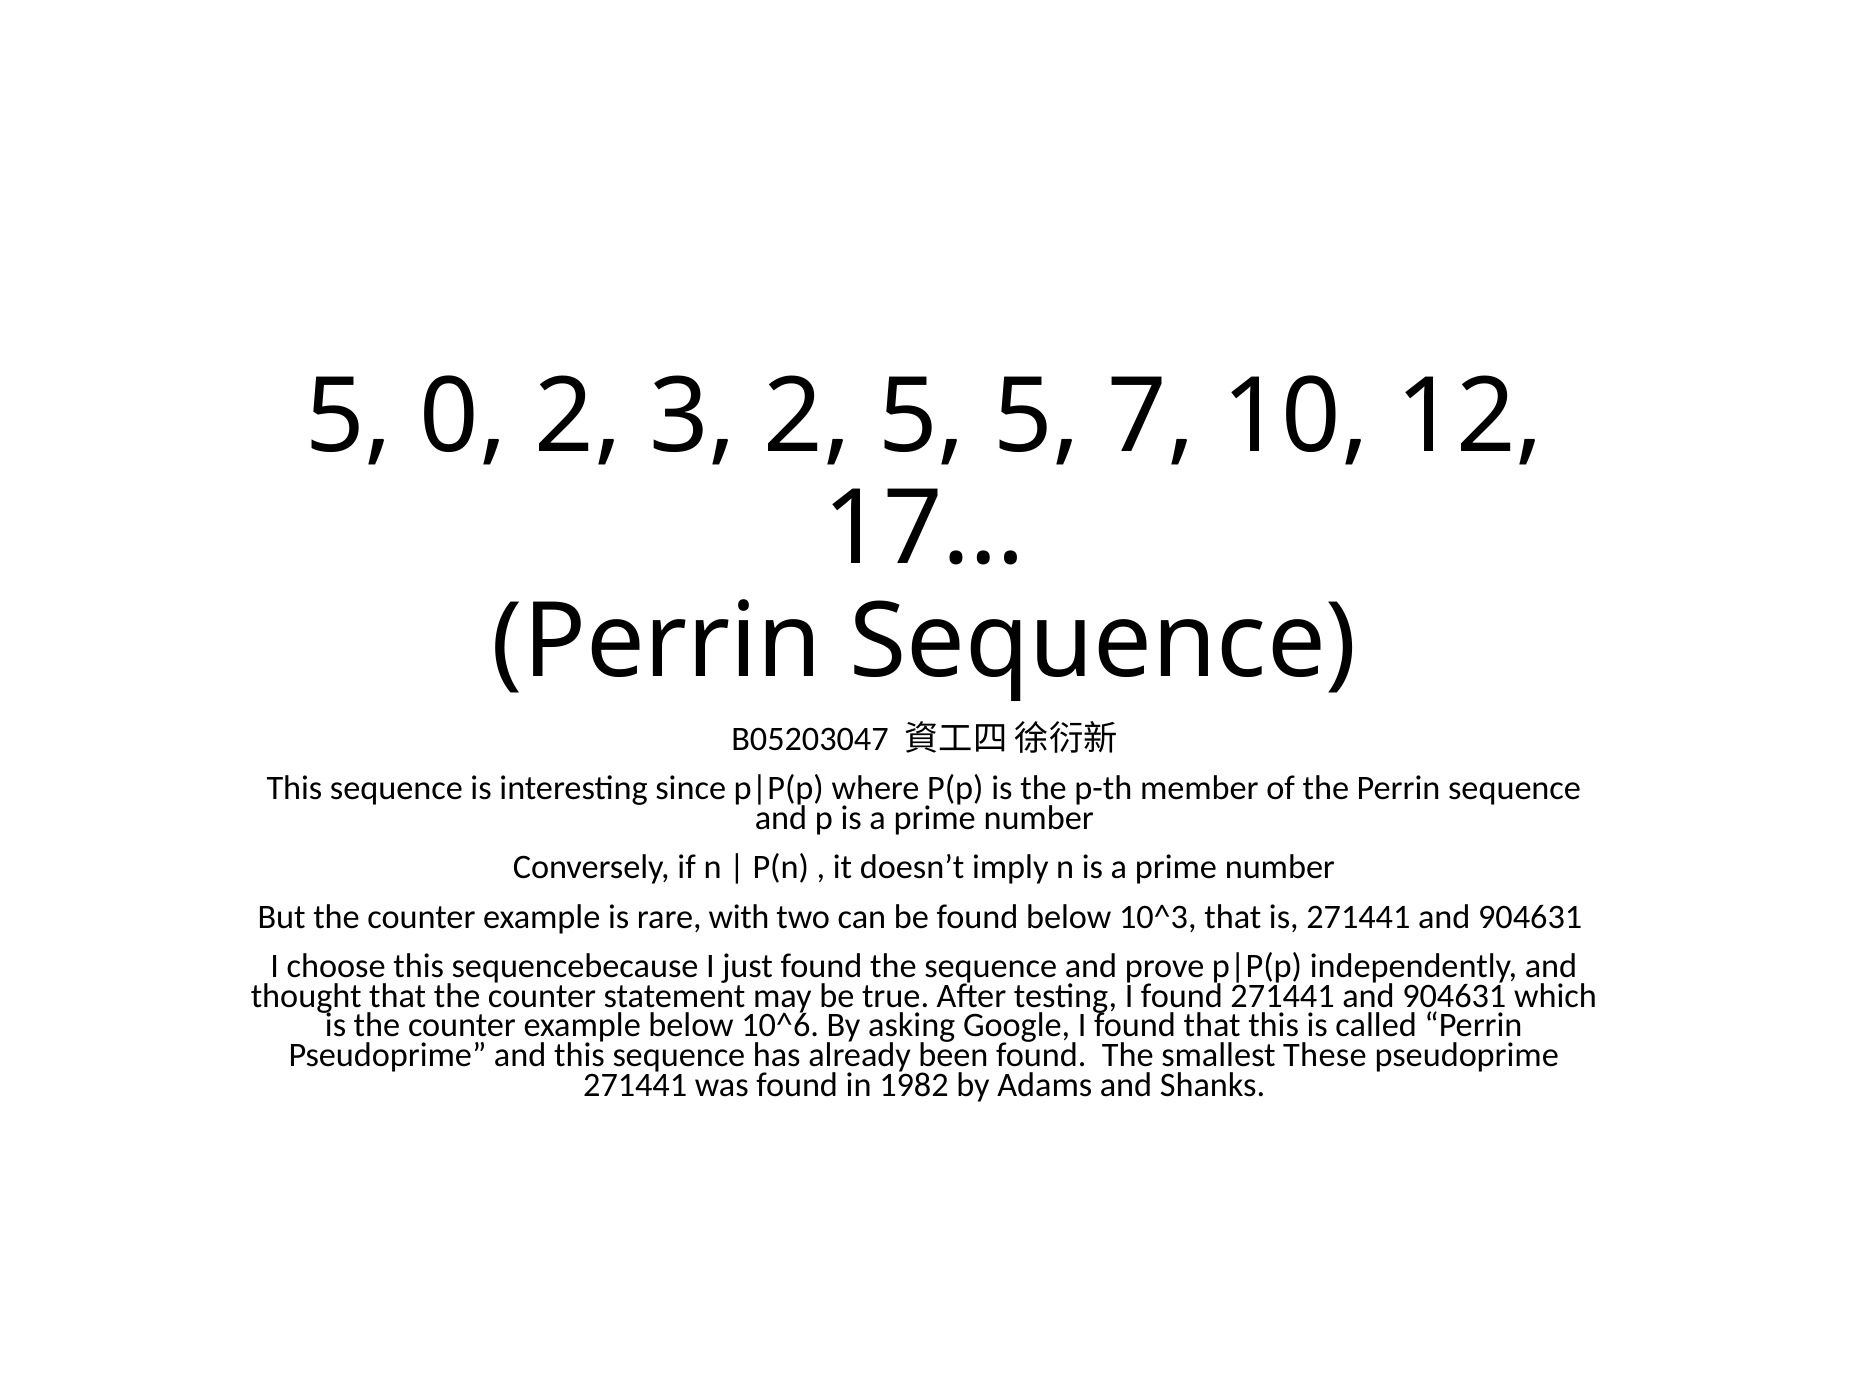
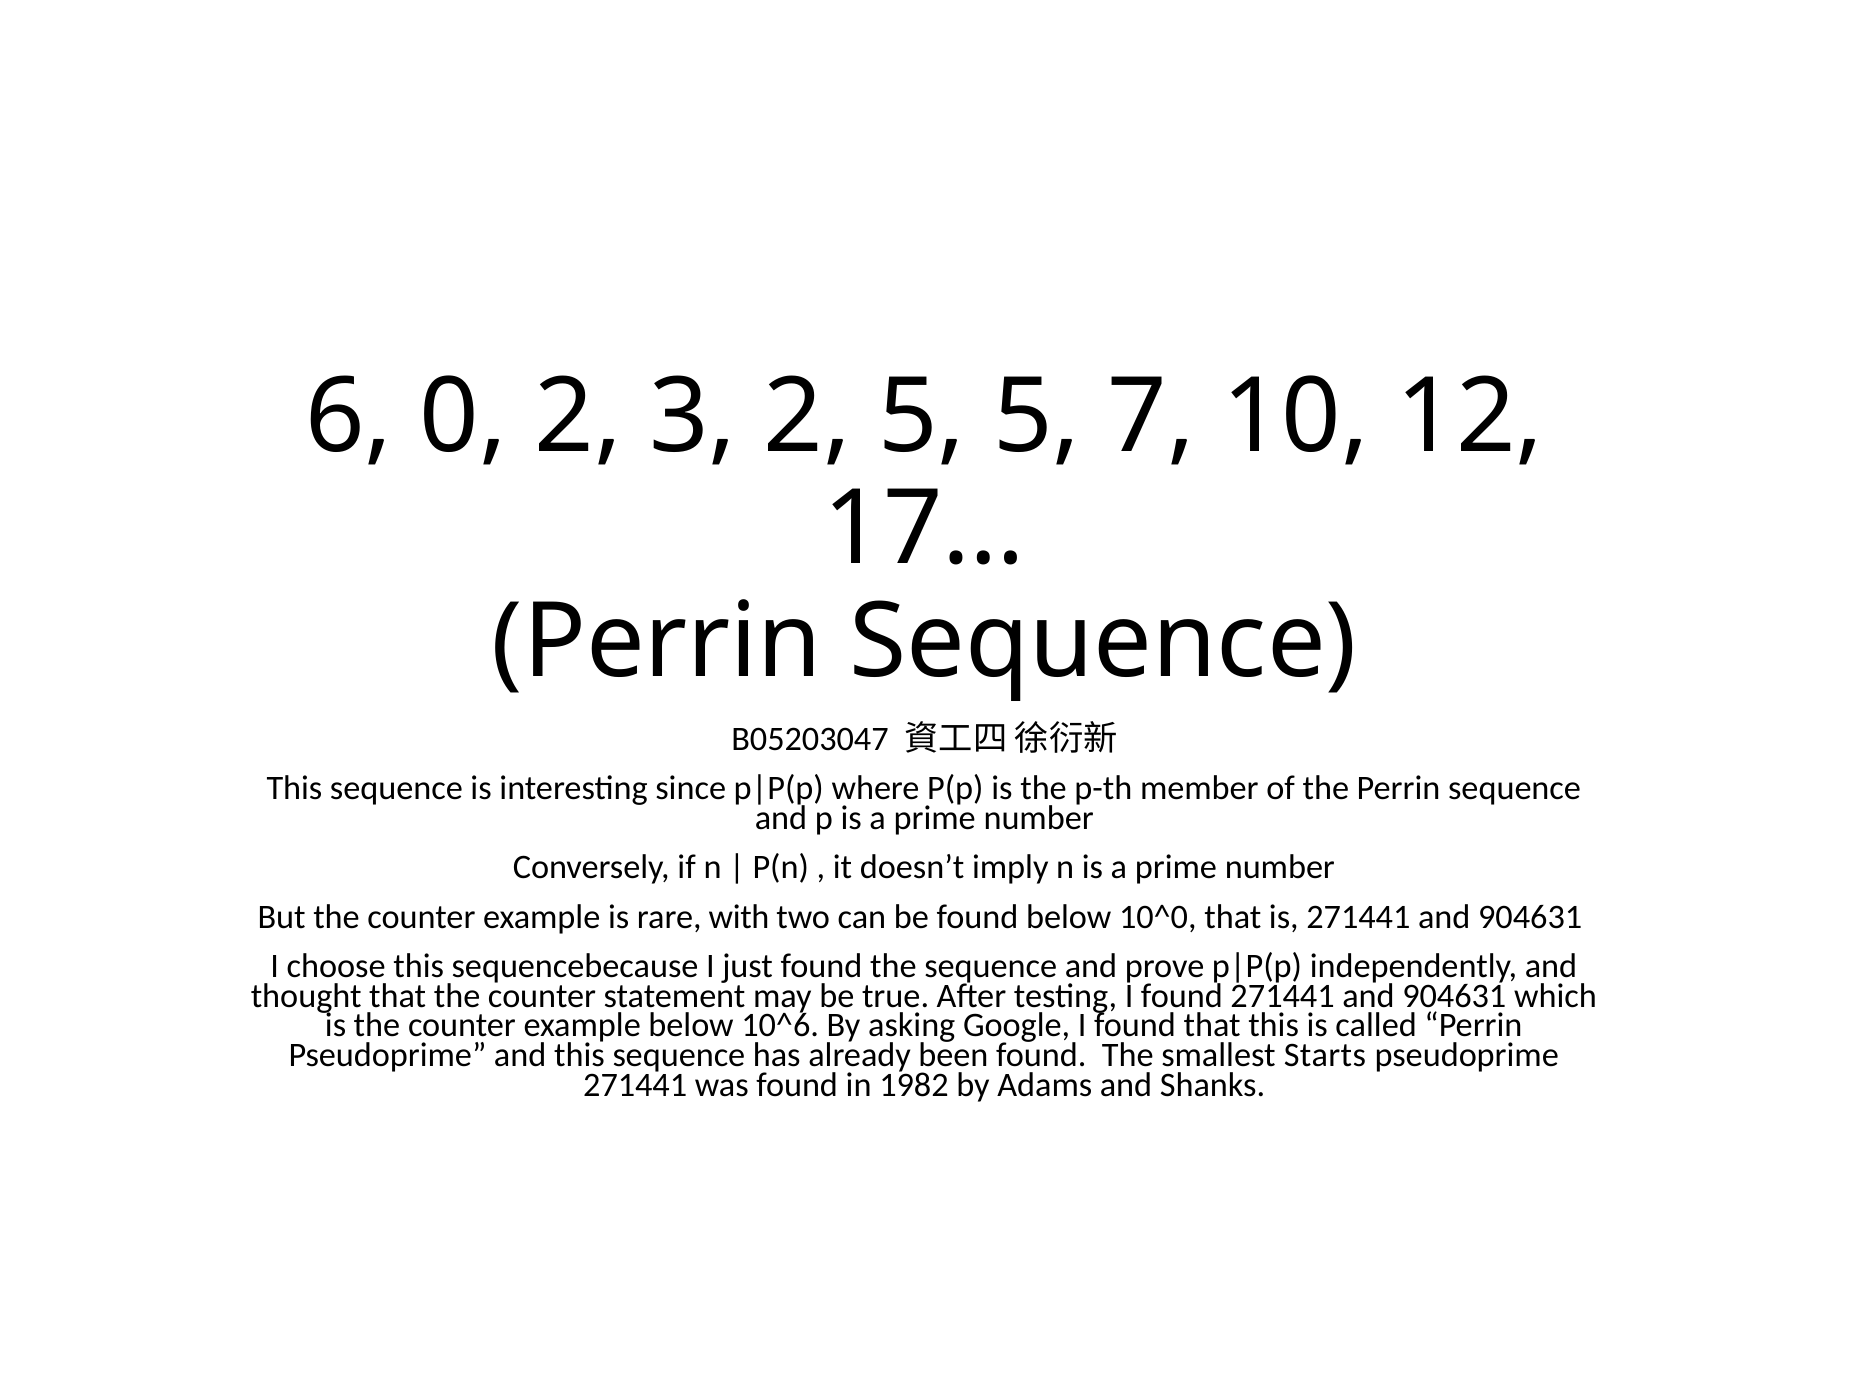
5: 5 -> 6 (349, 417)
10^3: 10^3 -> 10^0 (1158, 917)
These: These -> Starts (1325, 1055)
